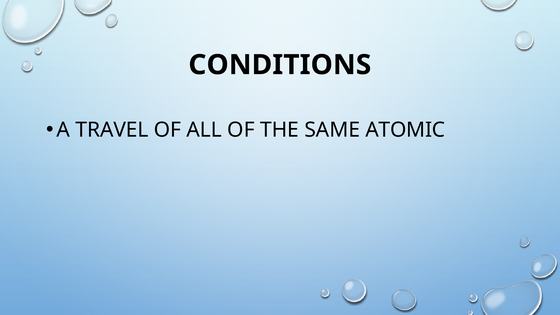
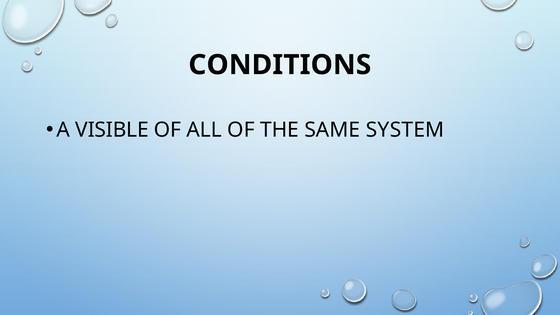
TRAVEL: TRAVEL -> VISIBLE (112, 130)
ATOMIC: ATOMIC -> SYSTEM (405, 130)
